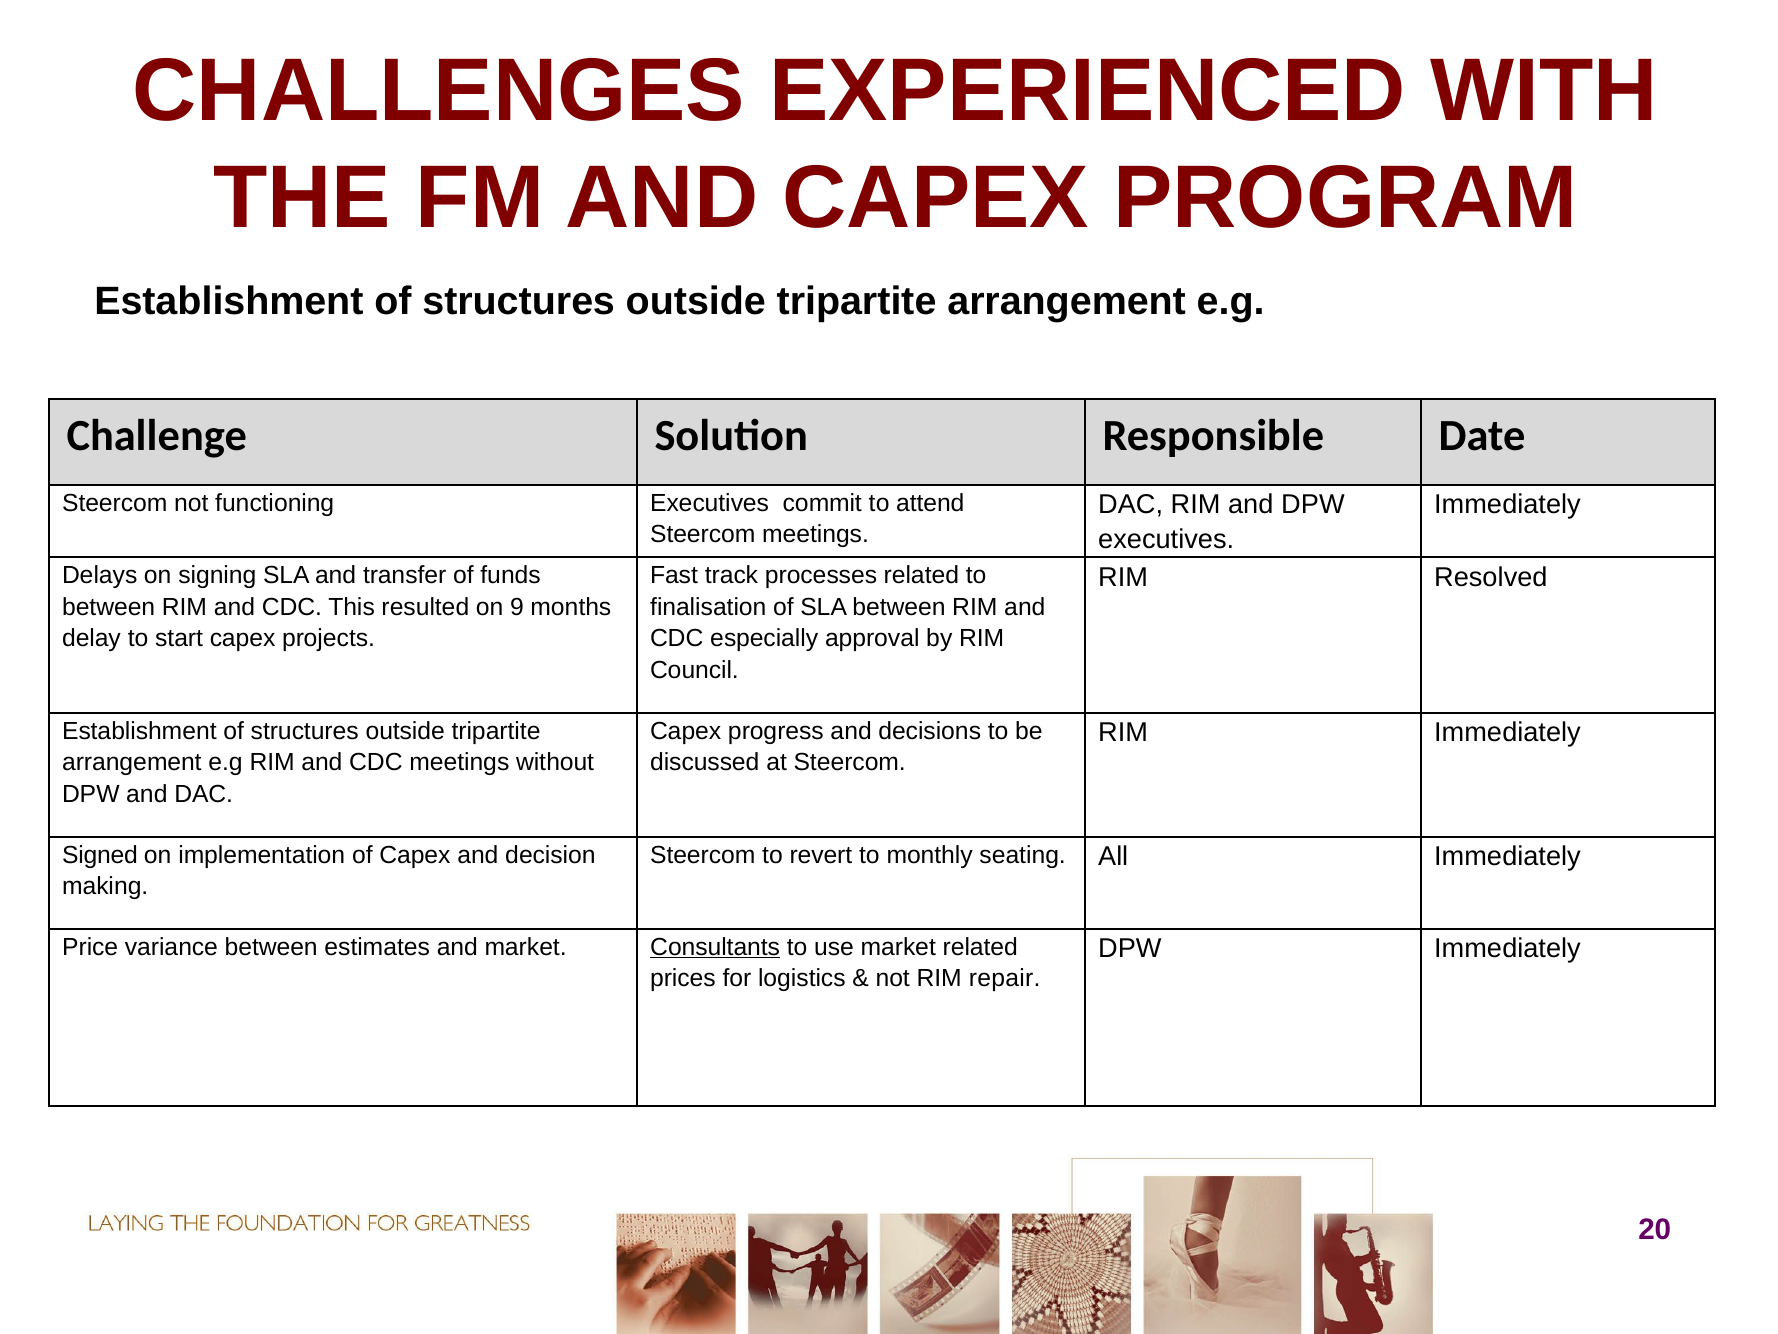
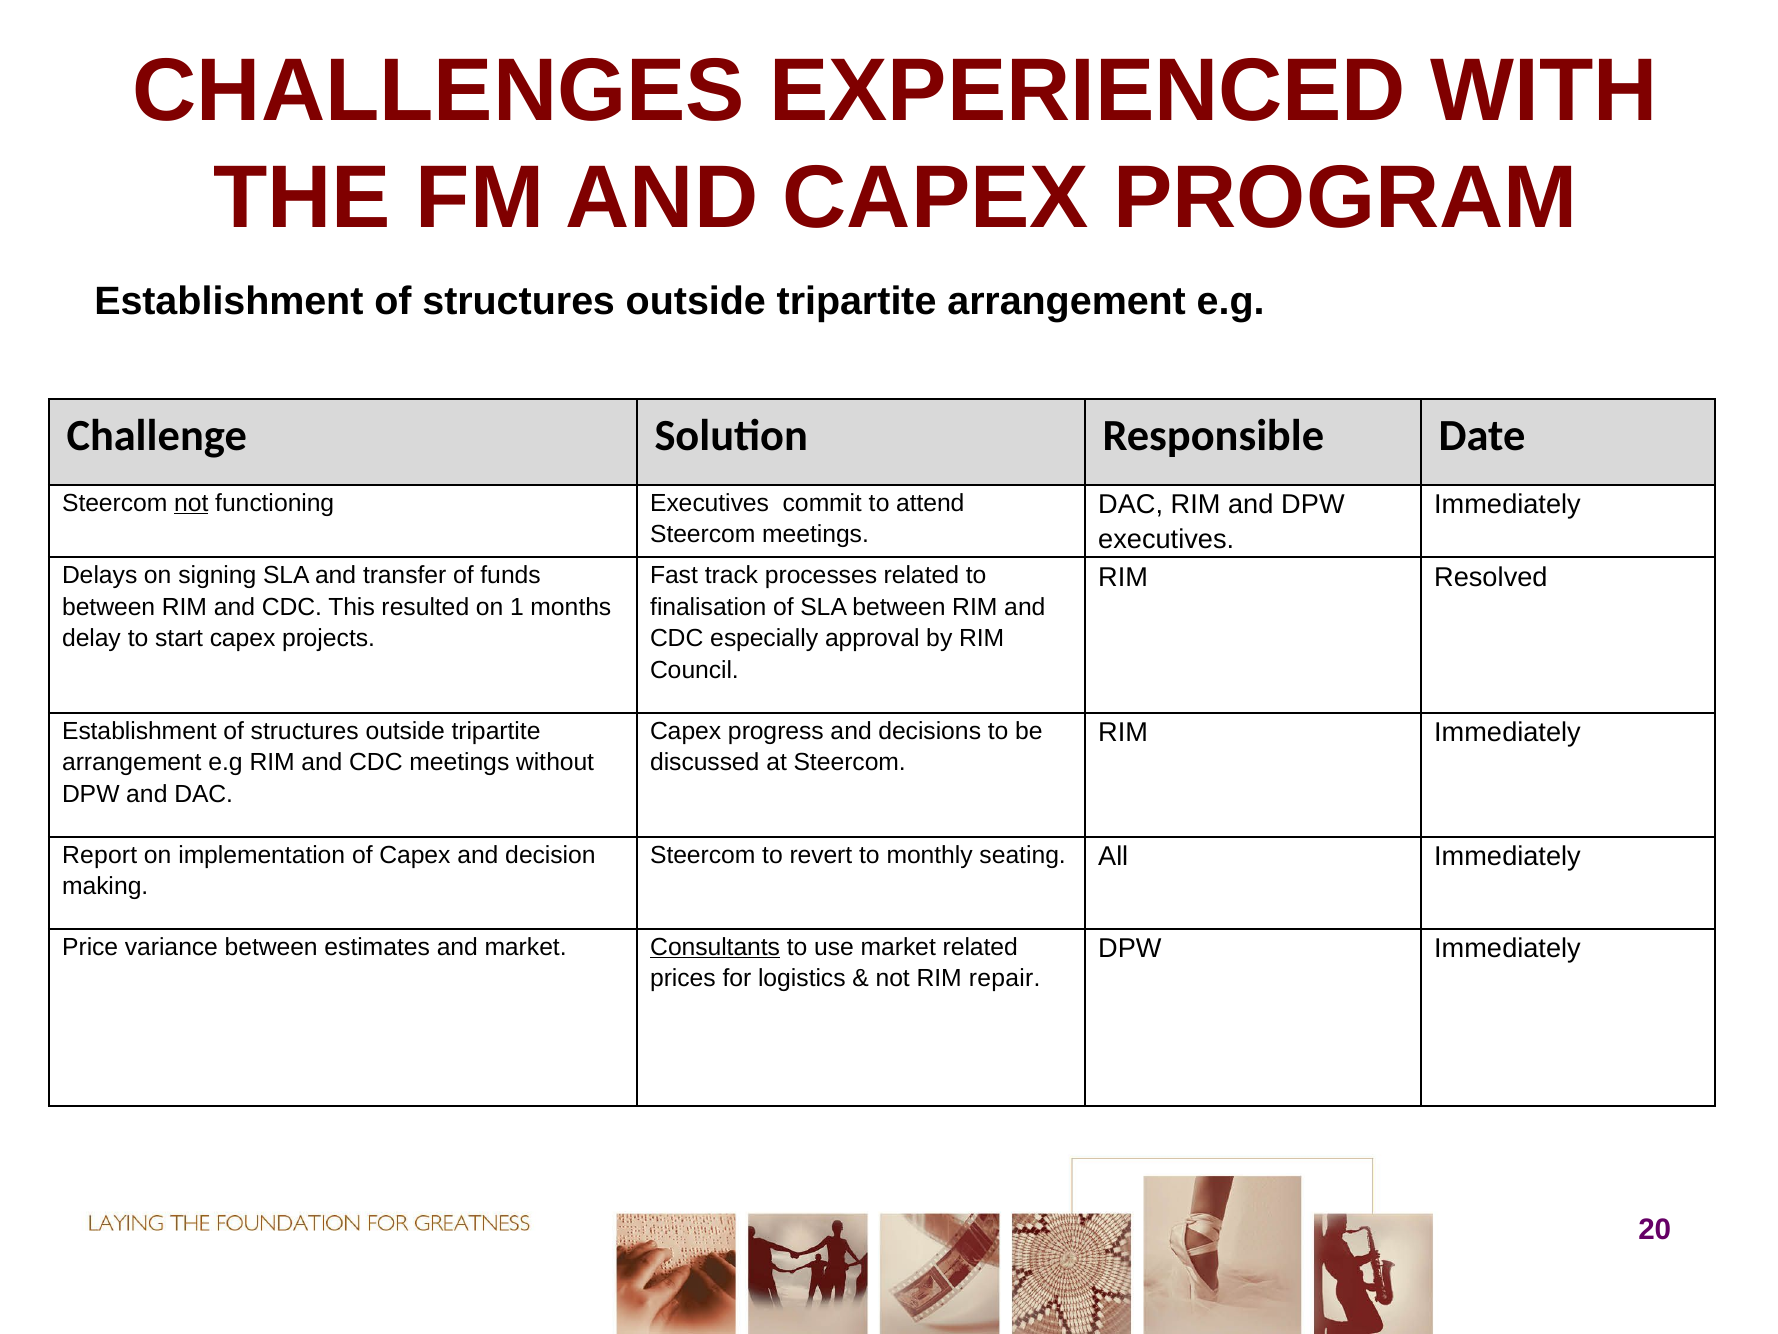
not underline: none -> present (191, 503)
9: 9 -> 1 (517, 607)
Signed: Signed -> Report (100, 855)
